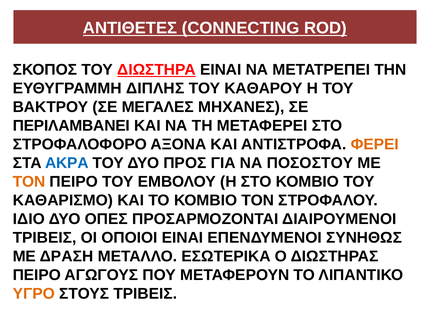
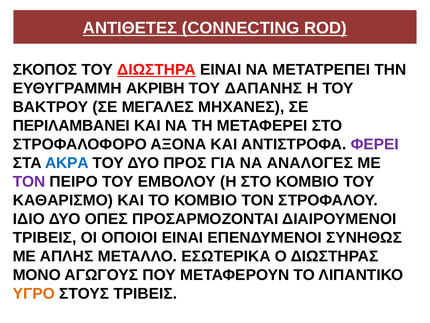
ΔΙΠΛΗΣ: ΔΙΠΛΗΣ -> ΑΚΡΙΒΗ (155, 88)
ΚΑΘΑΡΟΥ: ΚΑΘΑΡΟΥ -> ΔΑΠΑΝΗΣ (263, 88)
ΦΕΡΕΙ colour: orange -> purple (375, 144)
ΠΟΣΟΣΤΟΥ: ΠΟΣΟΣΤΟΥ -> ΑΝΑΛΟΓΕΣ (310, 163)
ΤΟΝ colour: orange -> purple (29, 181)
ΔΡΑΣΗ: ΔΡΑΣΗ -> ΑΠΛΗΣ (67, 256)
ΠΕΙΡΟ: ΠΕΙΡΟ -> ΜΟΝΟ (37, 274)
